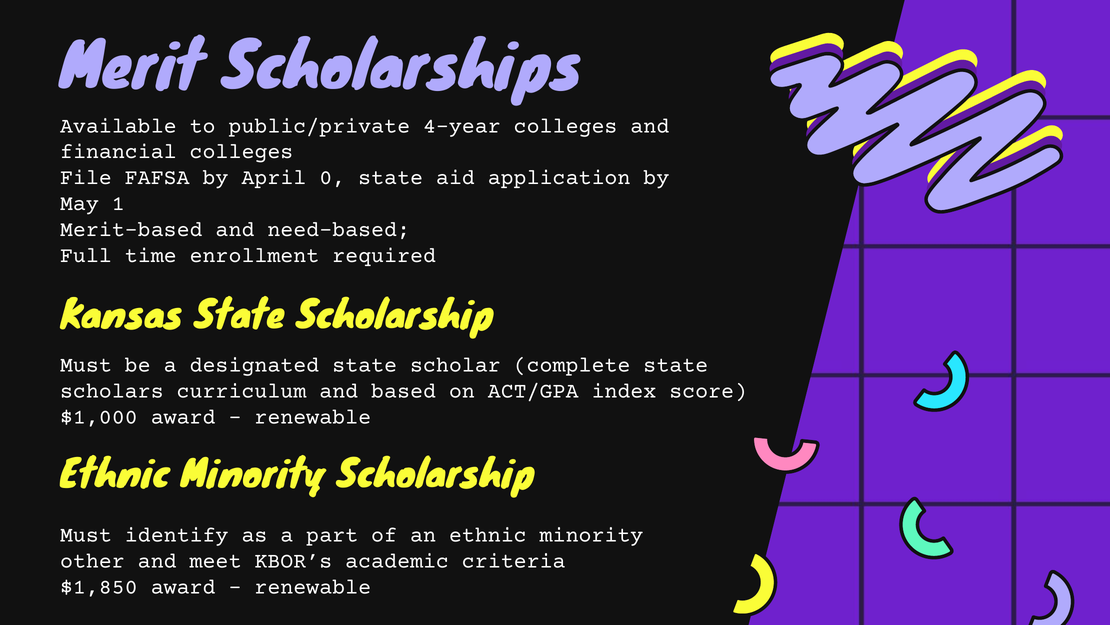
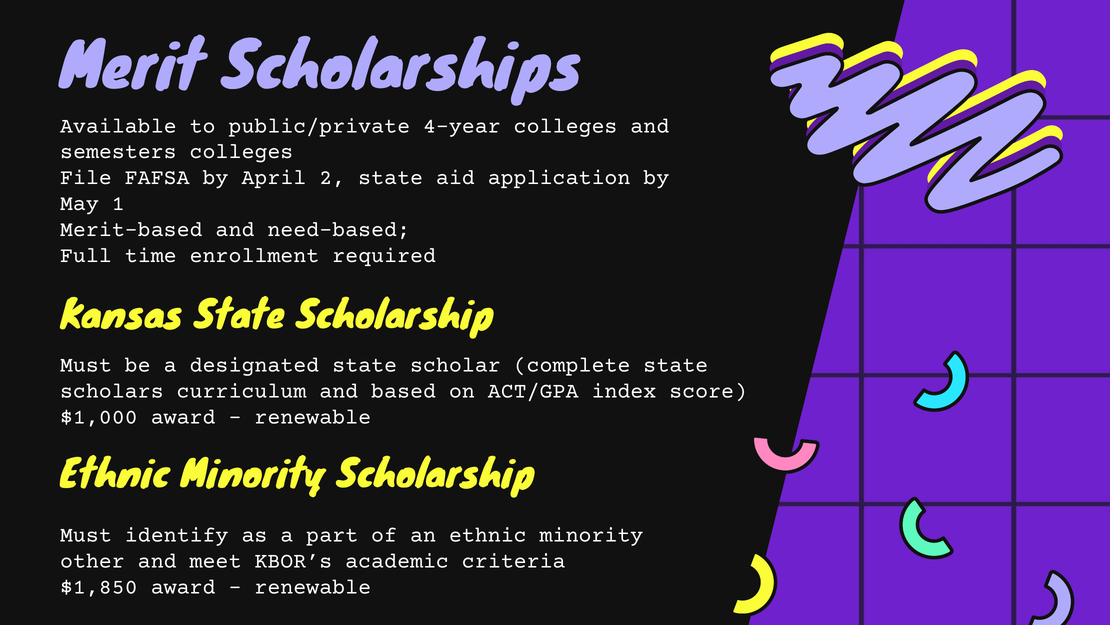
financial: financial -> semesters (118, 151)
0: 0 -> 2 (332, 177)
